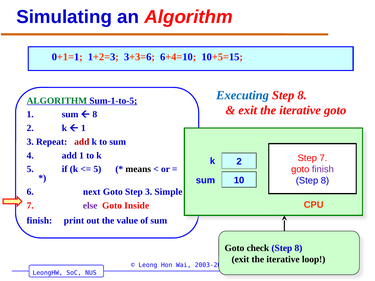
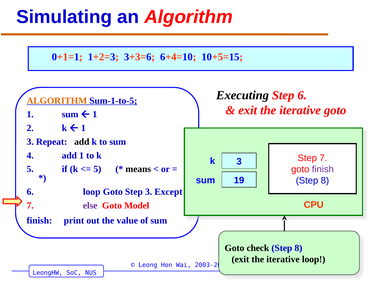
Executing colour: blue -> black (243, 95)
8: 8 -> 6 (302, 95)
ALGORITHM colour: green -> orange (57, 101)
8: 8 -> 1 (95, 114)
add colour: red -> black (82, 142)
k 2: 2 -> 3 (239, 162)
10: 10 -> 19 (239, 180)
6 next: next -> loop (92, 192)
Simple: Simple -> Except (168, 192)
Inside: Inside -> Model (137, 206)
